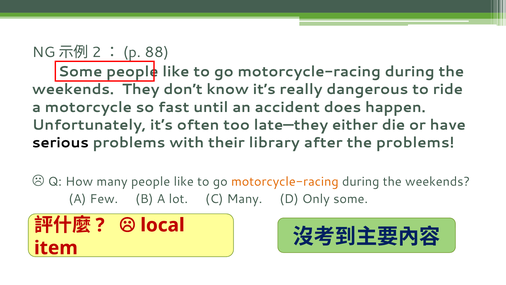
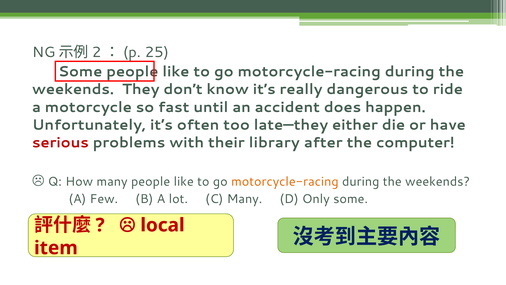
88: 88 -> 25 (157, 52)
serious colour: black -> red (60, 142)
the problems: problems -> computer (415, 142)
